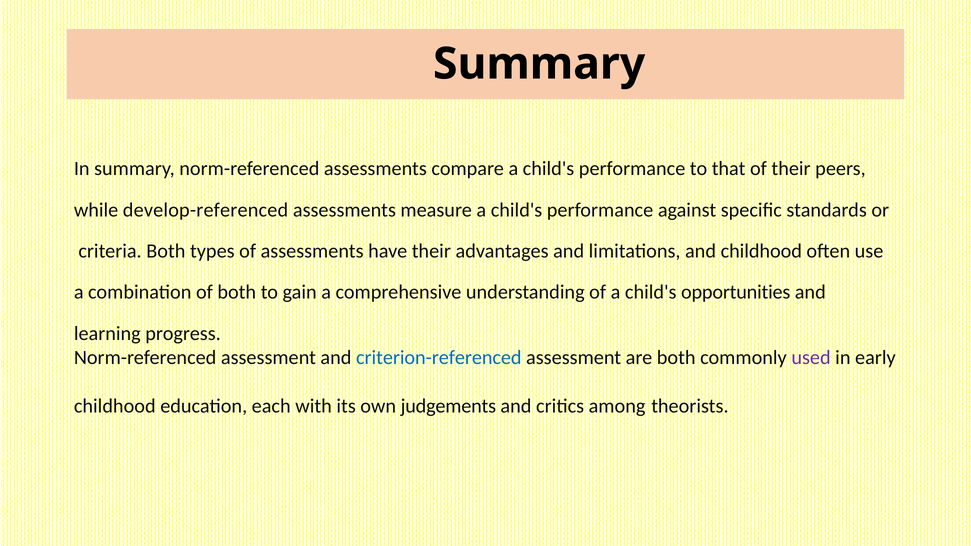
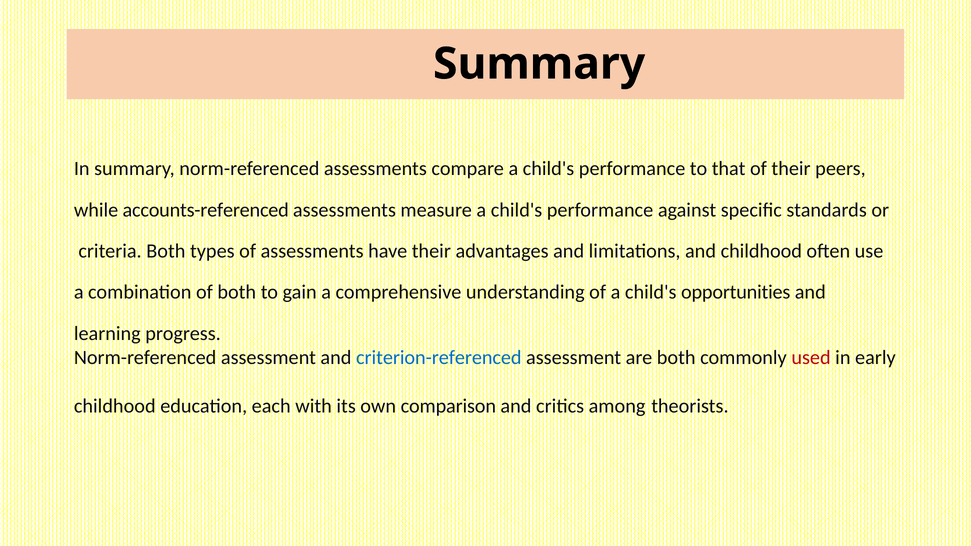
develop-referenced: develop-referenced -> accounts-referenced (206, 210)
used colour: purple -> red (811, 358)
judgements: judgements -> comparison (448, 406)
